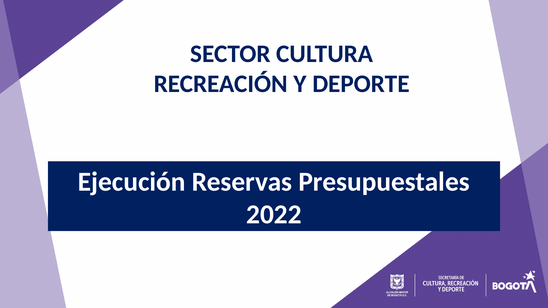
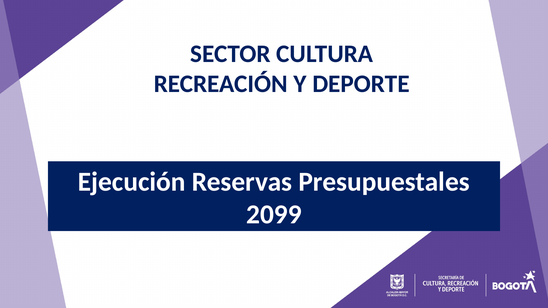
2022: 2022 -> 2099 (274, 215)
